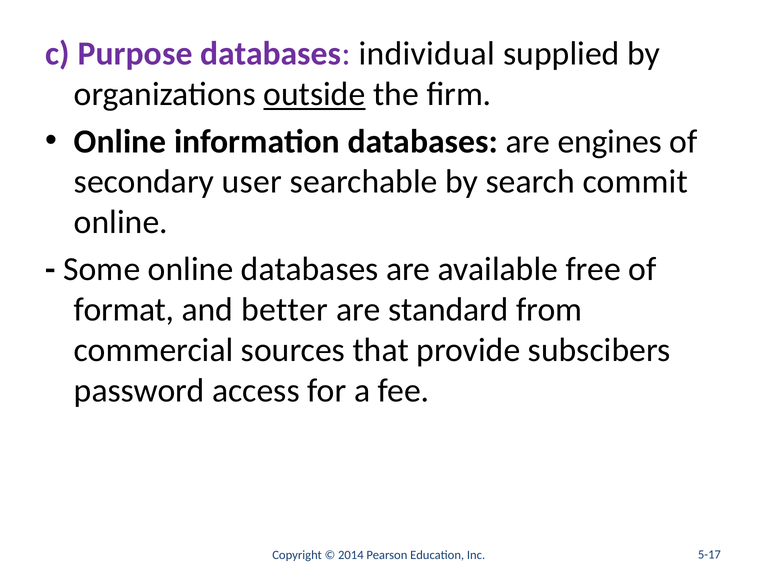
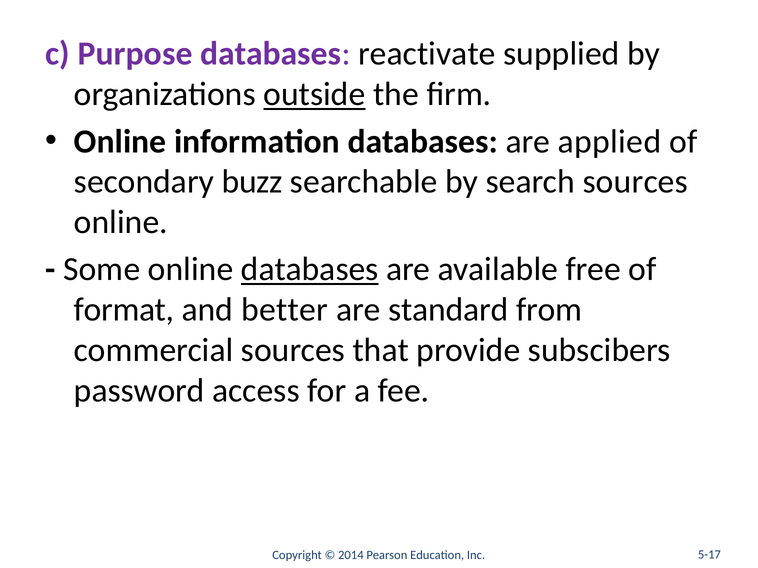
individual: individual -> reactivate (427, 54)
engines: engines -> applied (610, 142)
user: user -> buzz (252, 182)
search commit: commit -> sources (635, 182)
databases underline: none -> present (310, 270)
